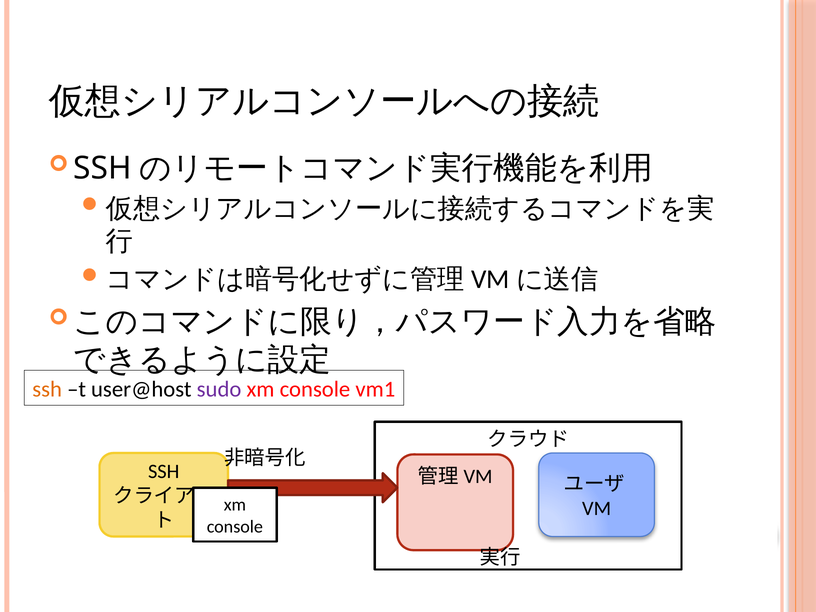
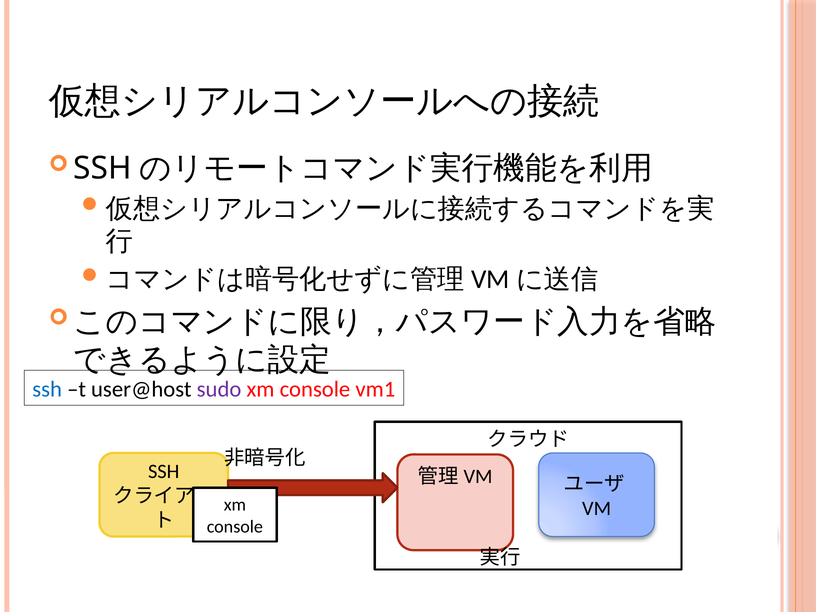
ssh colour: orange -> blue (47, 389)
